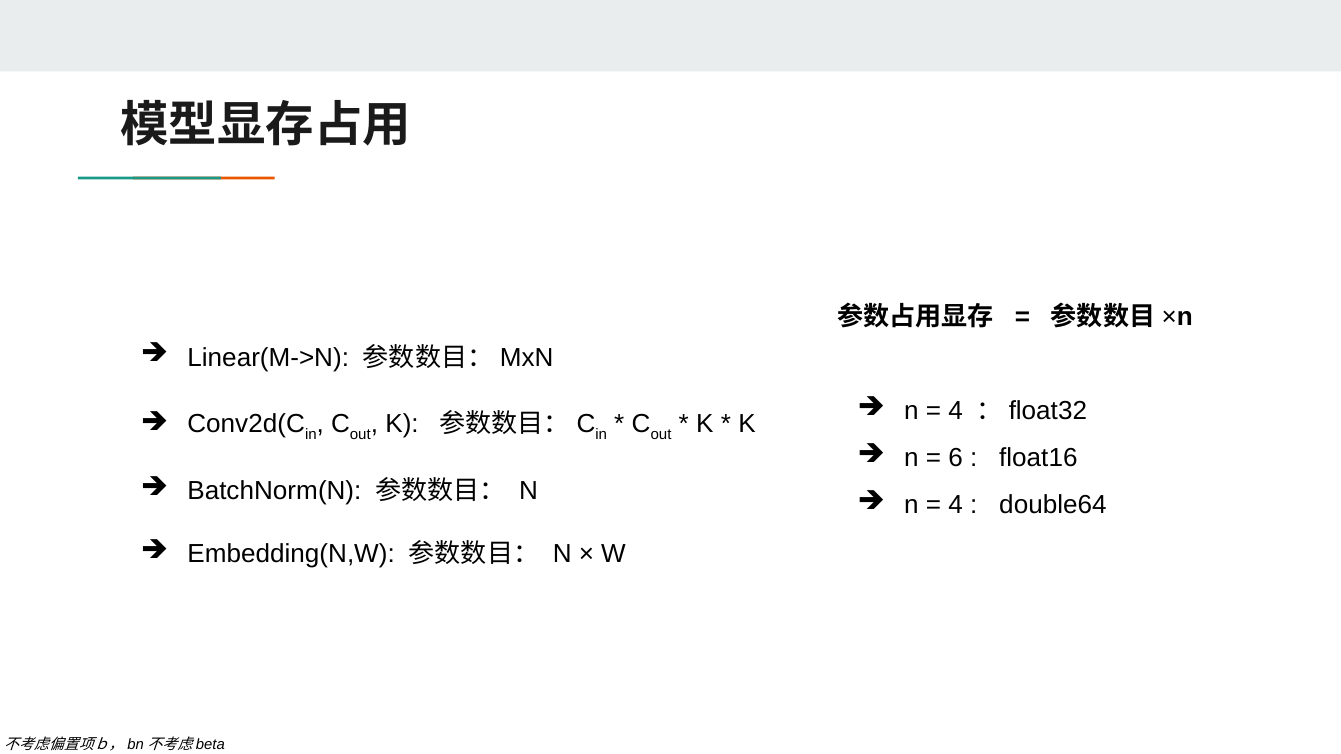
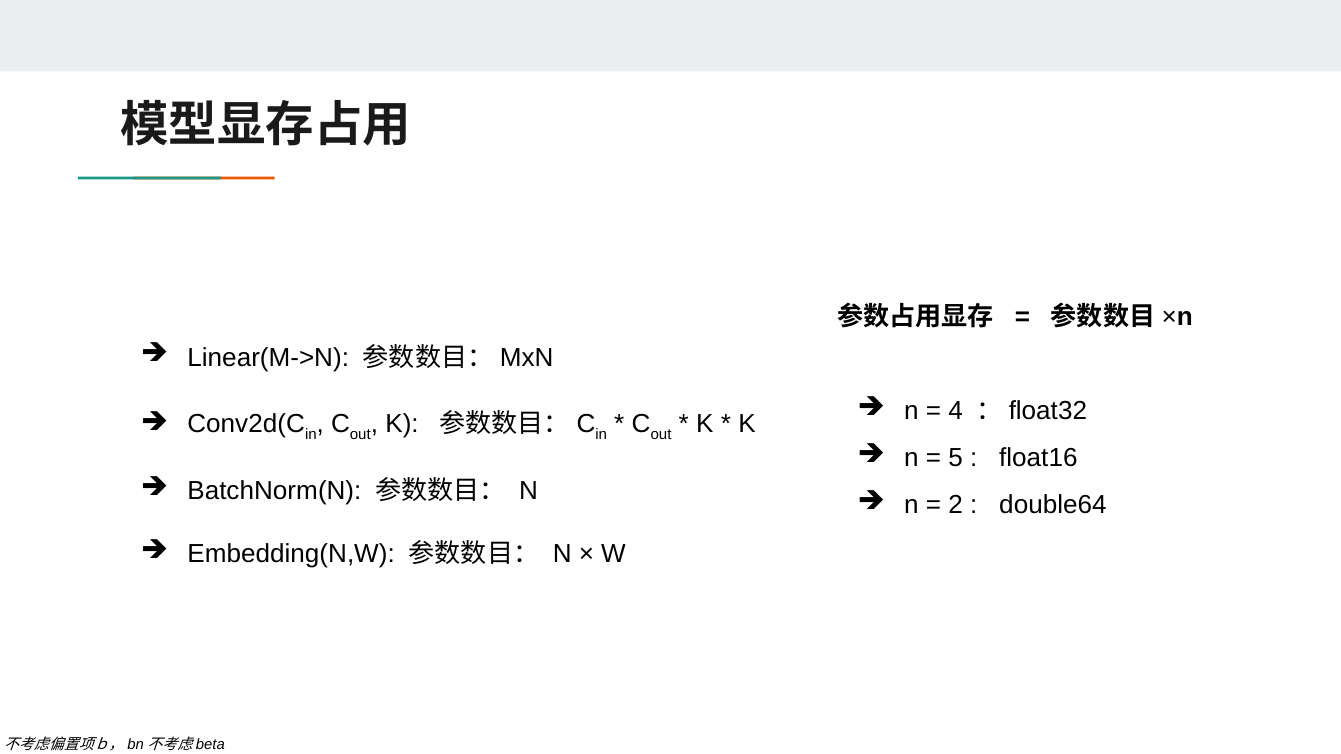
6: 6 -> 5 (956, 458)
4: 4 -> 2 (956, 505)
